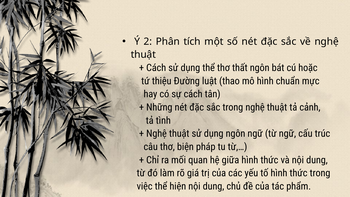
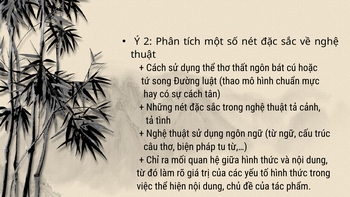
thiệu: thiệu -> song (162, 81)
